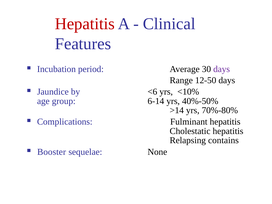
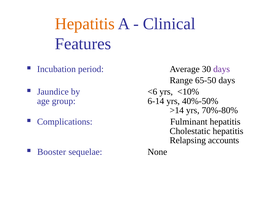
Hepatitis colour: red -> orange (85, 24)
12-50: 12-50 -> 65-50 (206, 80)
contains: contains -> accounts (224, 140)
